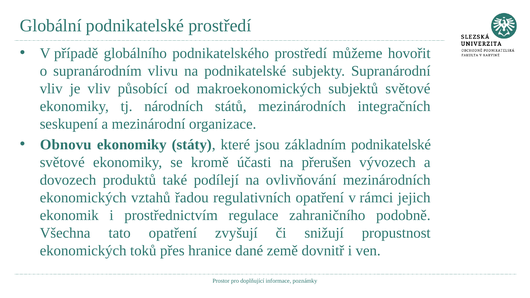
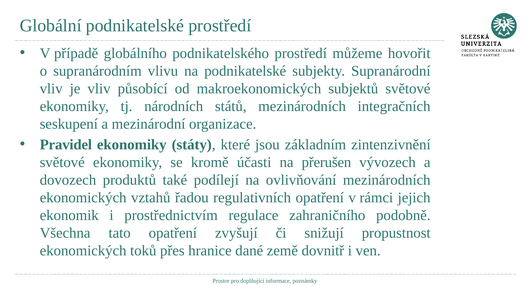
Obnovu: Obnovu -> Pravidel (66, 145)
základním podnikatelské: podnikatelské -> zintenzivnění (391, 145)
